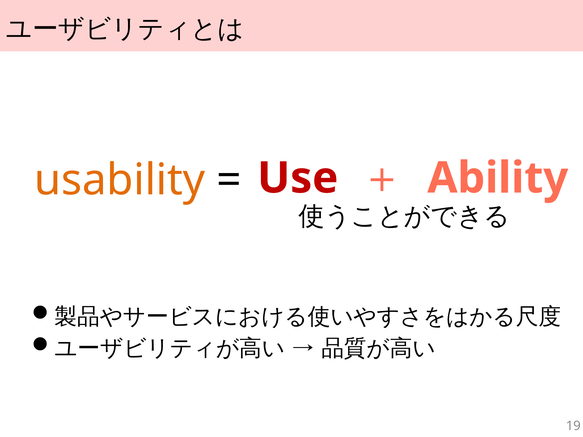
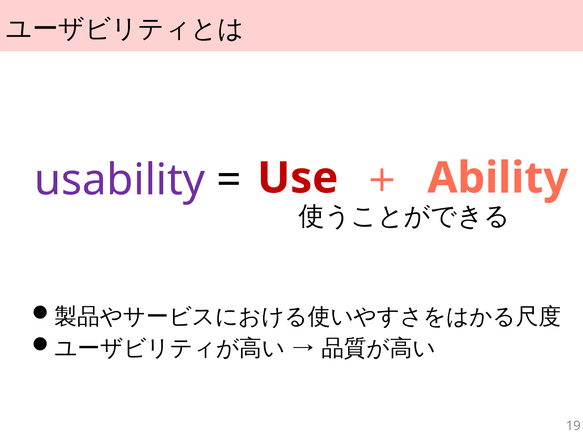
usability colour: orange -> purple (120, 180)
